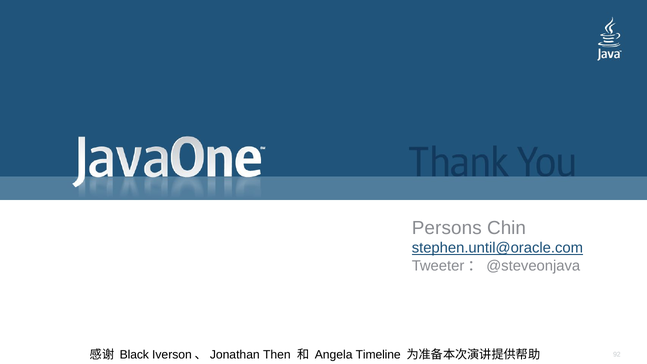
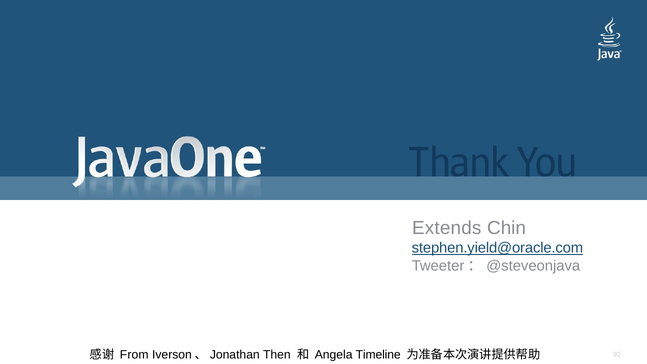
Persons: Persons -> Extends (447, 228)
stephen.until@oracle.com: stephen.until@oracle.com -> stephen.yield@oracle.com (497, 248)
Black: Black -> From (134, 355)
